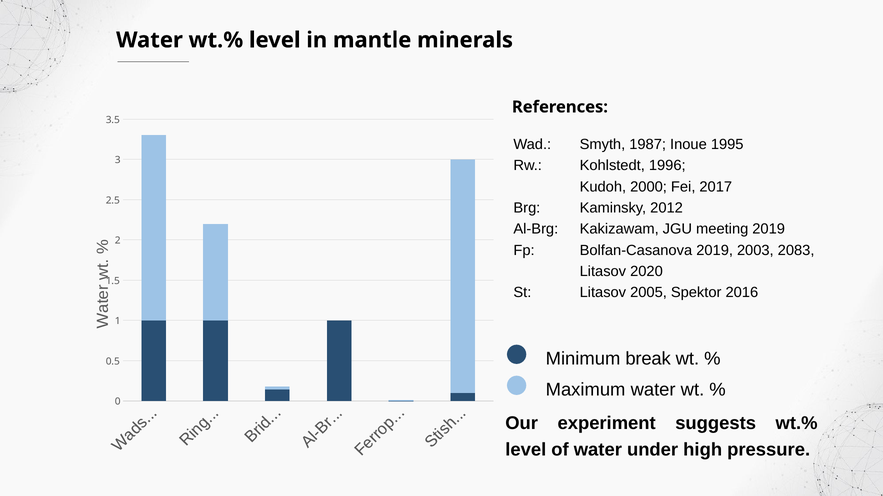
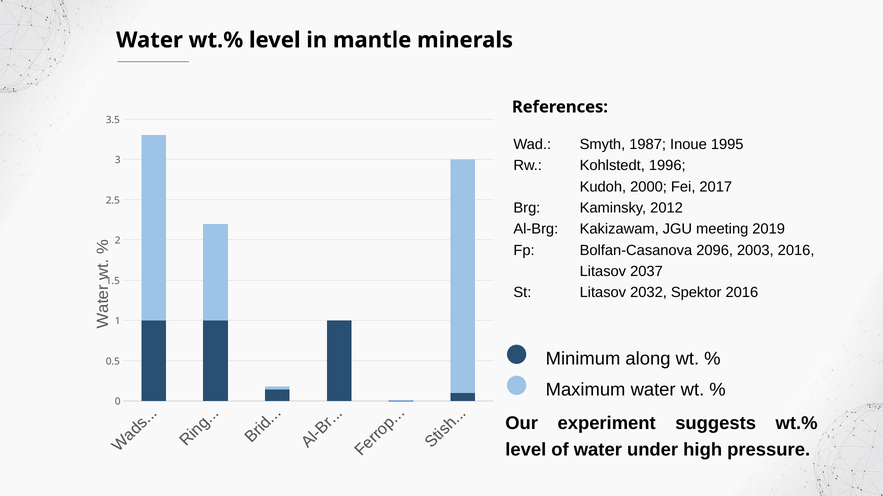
Bolfan-Casanova 2019: 2019 -> 2096 (715, 251)
2003 2083: 2083 -> 2016 (796, 251)
2020: 2020 -> 2037 (646, 272)
2005: 2005 -> 2032 (649, 293)
break: break -> along (648, 359)
